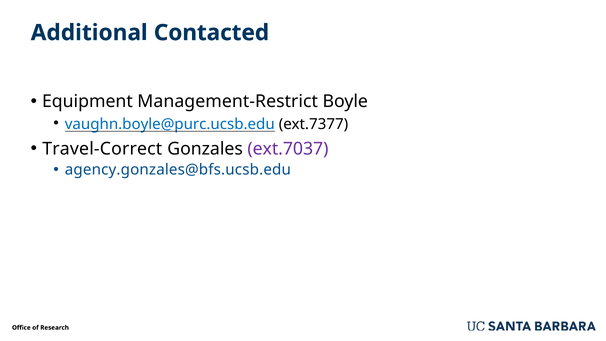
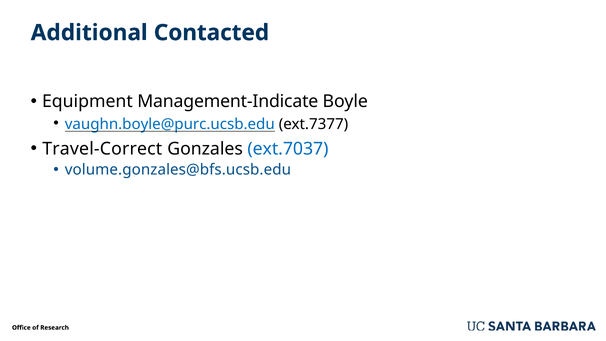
Management-Restrict: Management-Restrict -> Management-Indicate (228, 102)
ext.7037 colour: purple -> blue (288, 149)
agency.gonzales@bfs.ucsb.edu: agency.gonzales@bfs.ucsb.edu -> volume.gonzales@bfs.ucsb.edu (178, 170)
